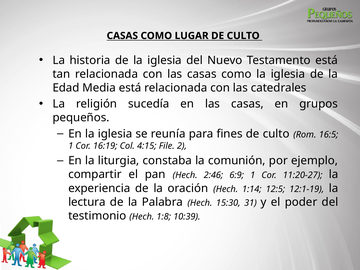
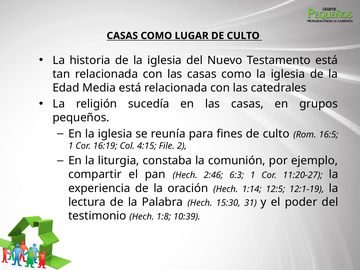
6:9: 6:9 -> 6:3 (237, 175)
